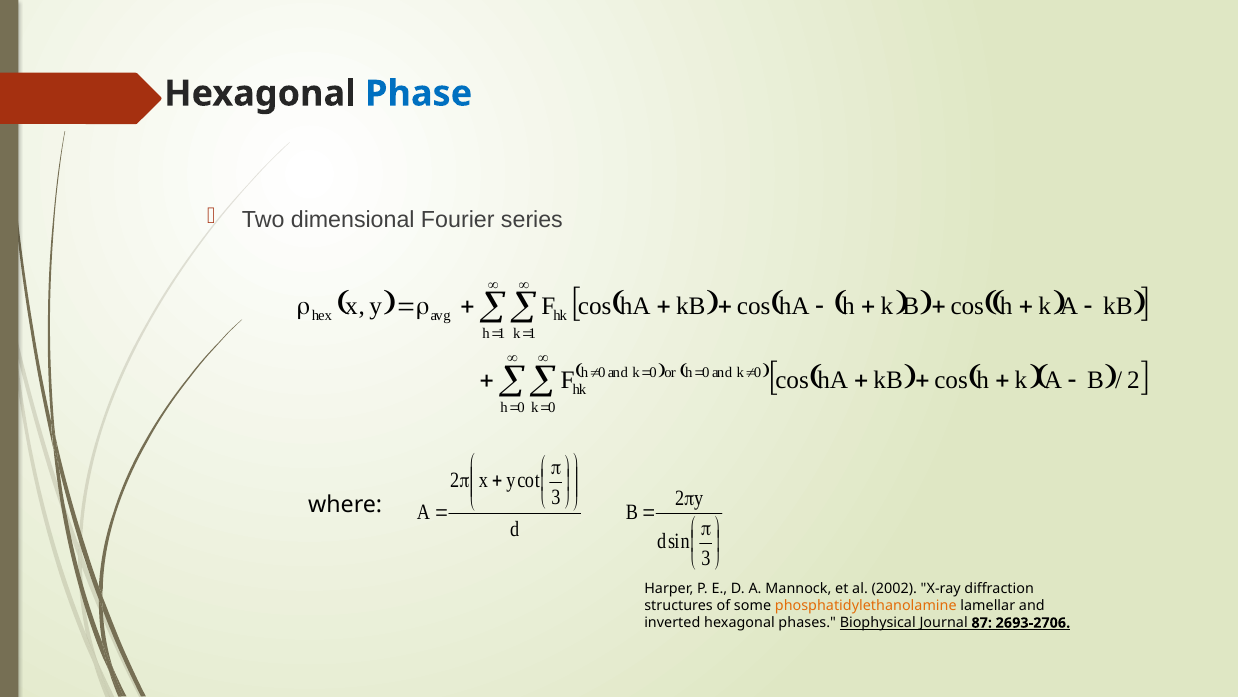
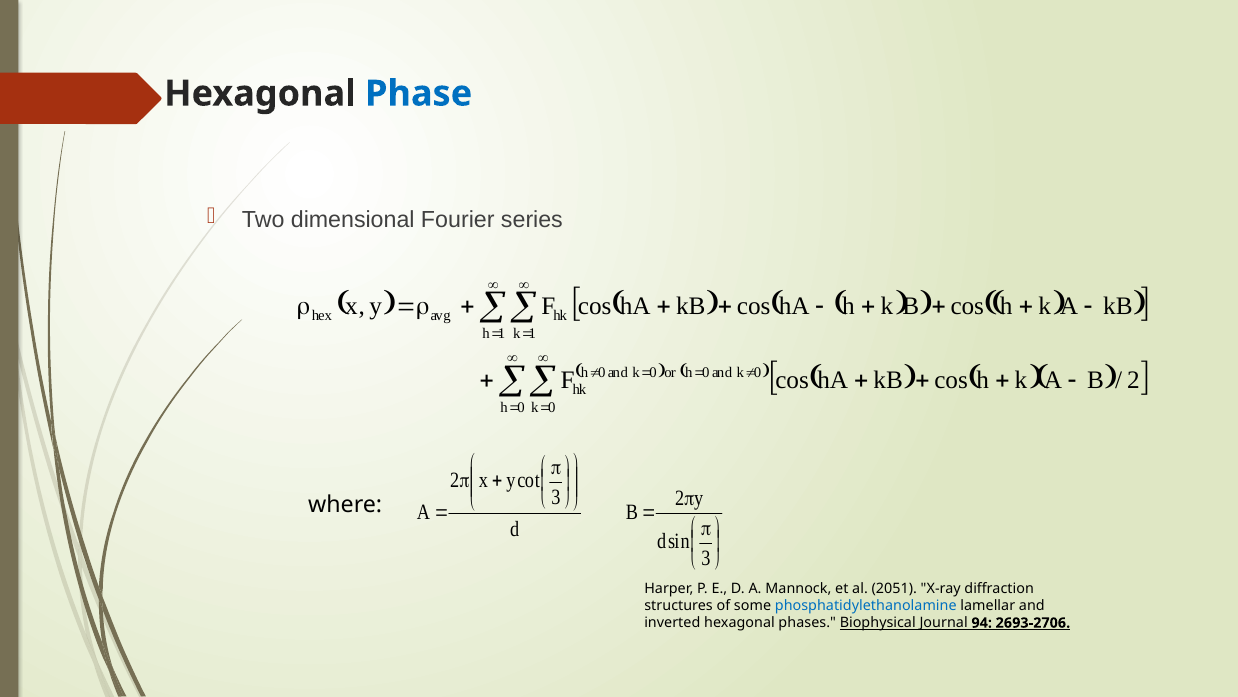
2002: 2002 -> 2051 (894, 588)
phosphatidylethanolamine colour: orange -> blue (866, 605)
87: 87 -> 94 (982, 622)
